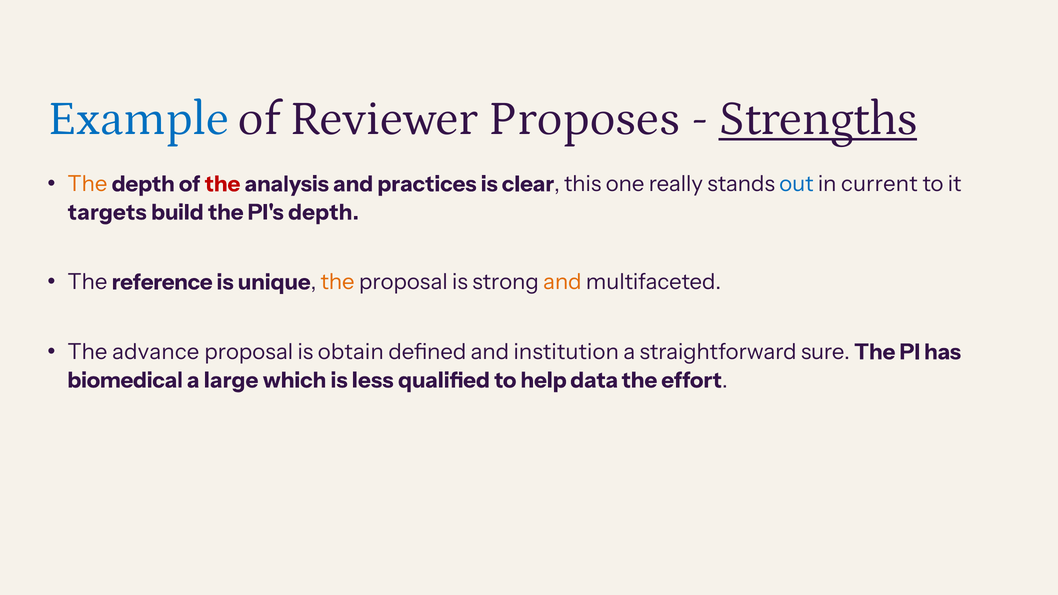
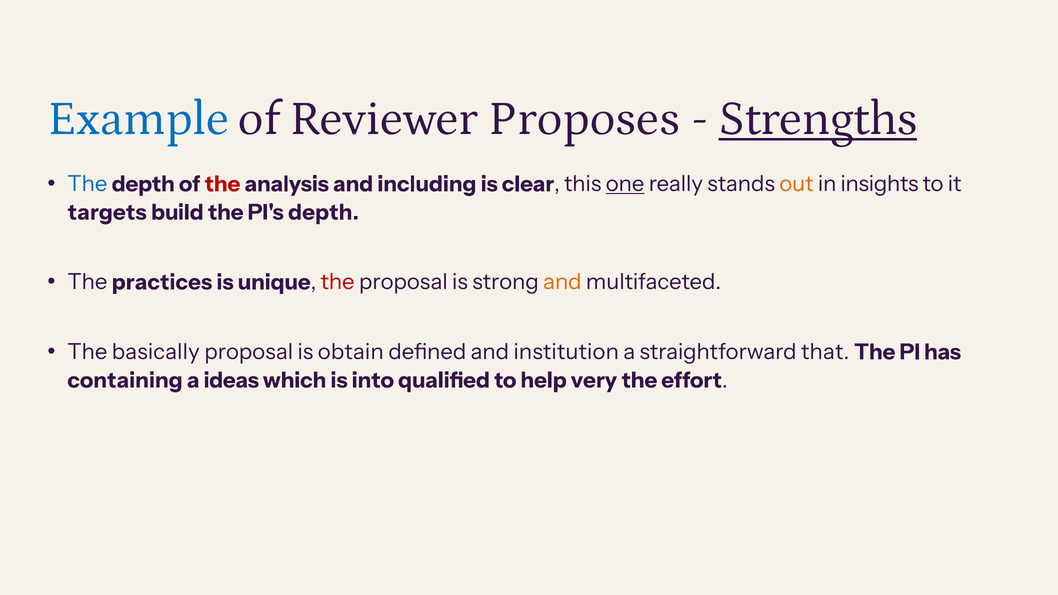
The colour: orange -> blue (87, 184)
practices: practices -> including (427, 184)
one underline: none -> present (625, 184)
out colour: blue -> orange (796, 184)
current: current -> insights (880, 184)
reference: reference -> practices (162, 282)
the colour: orange -> red (338, 282)
advance: advance -> basically (156, 352)
sure: sure -> that (825, 352)
biomedical: biomedical -> containing (125, 380)
large: large -> ideas (231, 380)
less: less -> into (373, 380)
data: data -> very (594, 380)
